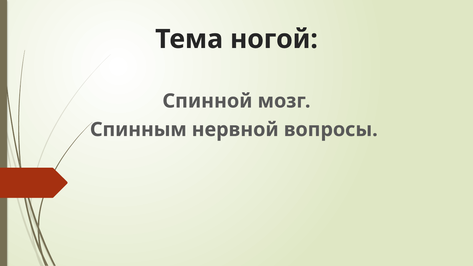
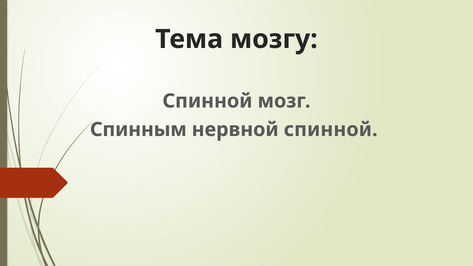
ногой: ногой -> мозгу (274, 39)
нервной вопросы: вопросы -> спинной (331, 130)
